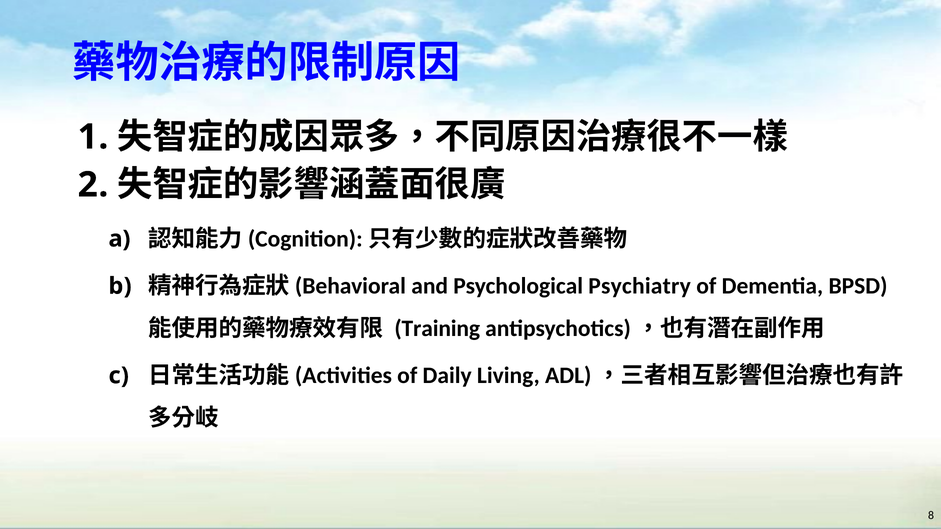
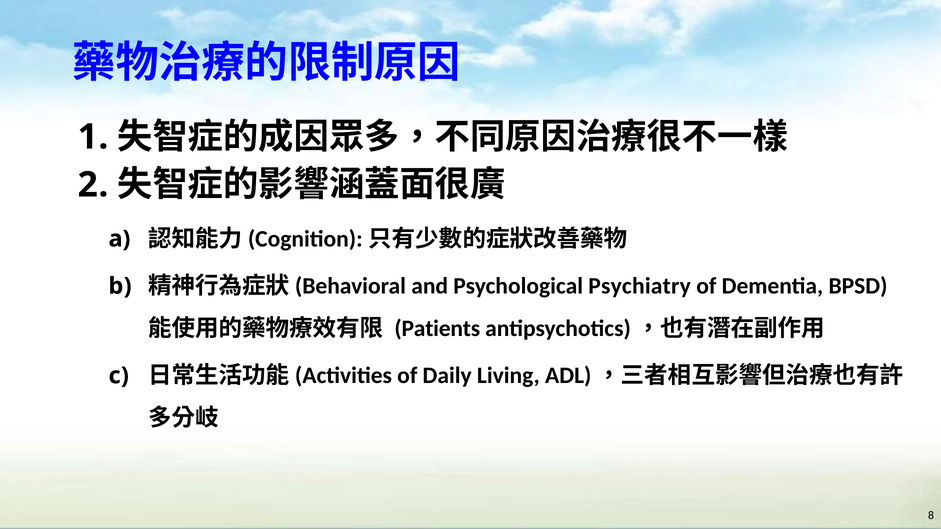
Training: Training -> Patients (437, 329)
